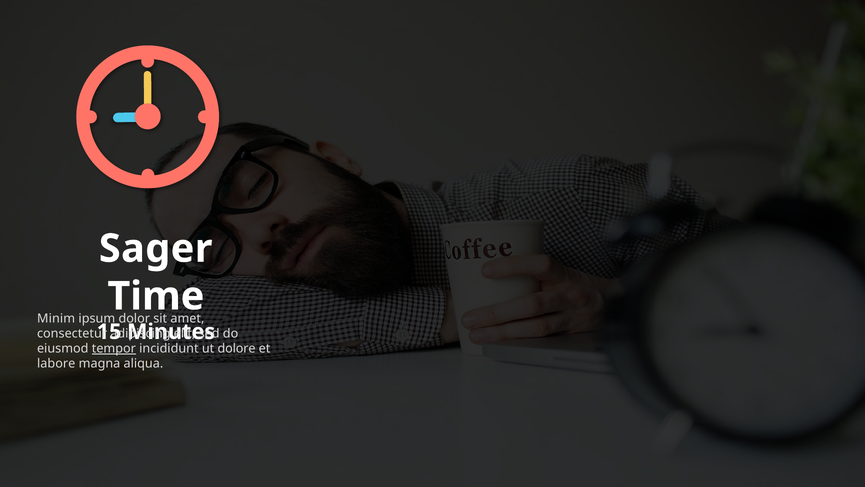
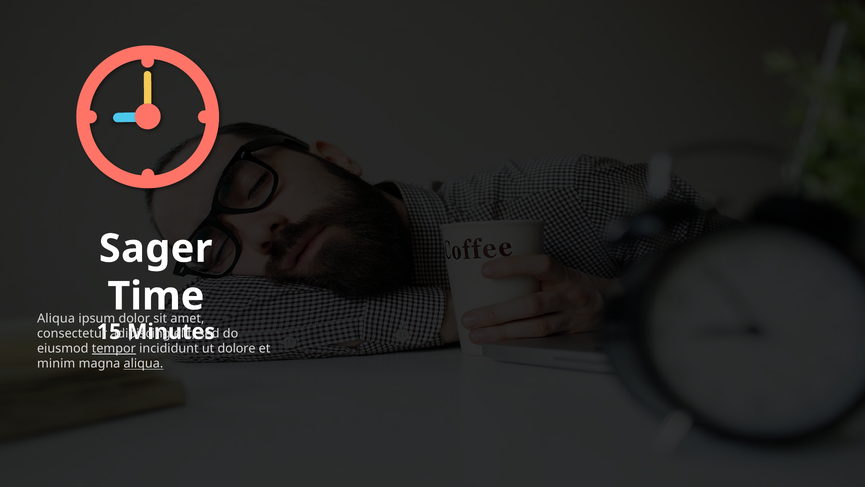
Minim: Minim -> Aliqua (56, 318)
labore: labore -> minim (56, 364)
aliqua underline: none -> present (143, 364)
